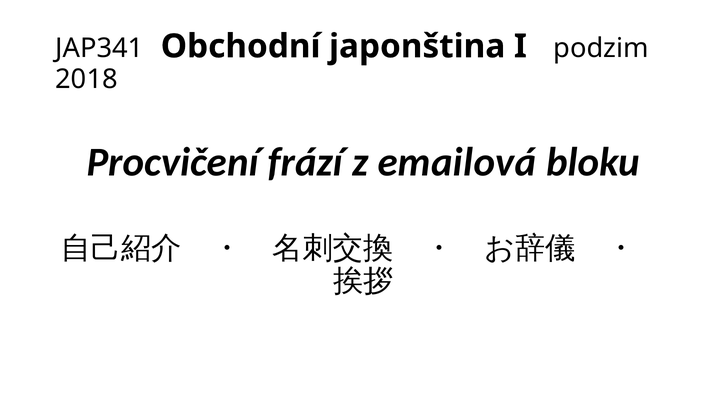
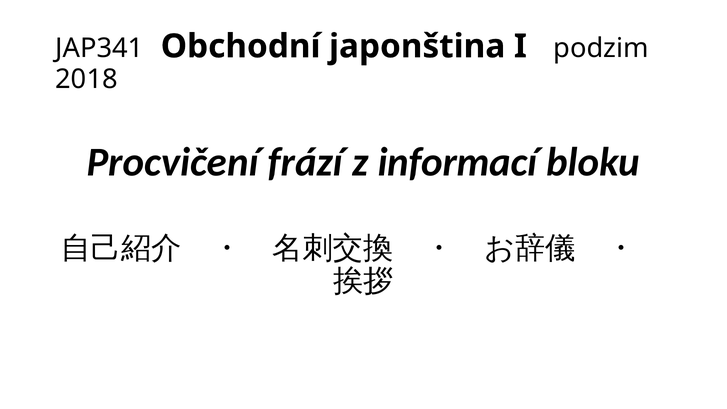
emailová: emailová -> informací (457, 162)
